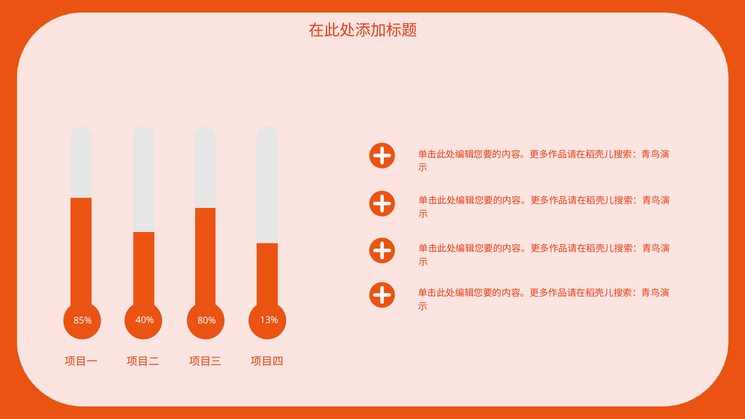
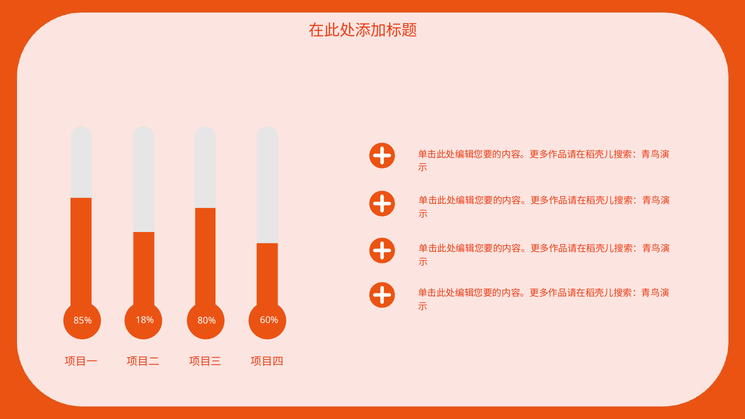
40%: 40% -> 18% (145, 320)
13%: 13% -> 60% (269, 320)
